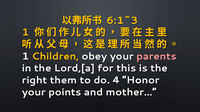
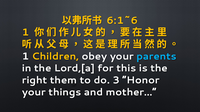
6:1~3: 6:1~3 -> 6:1~6 (122, 21)
parents colour: pink -> light blue (157, 57)
4: 4 -> 3 (116, 81)
points: points -> things (65, 93)
